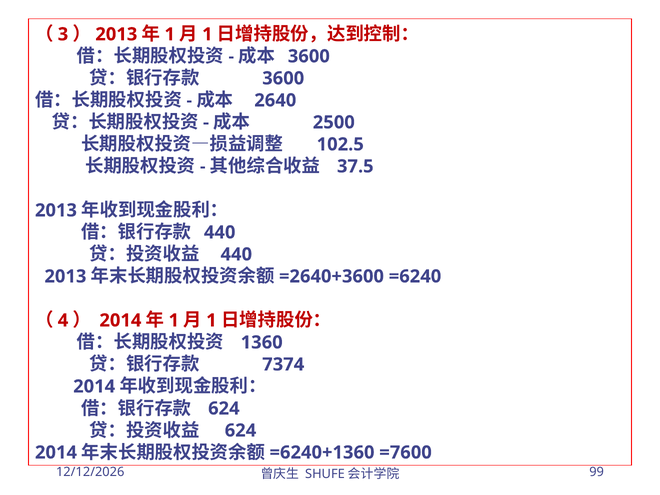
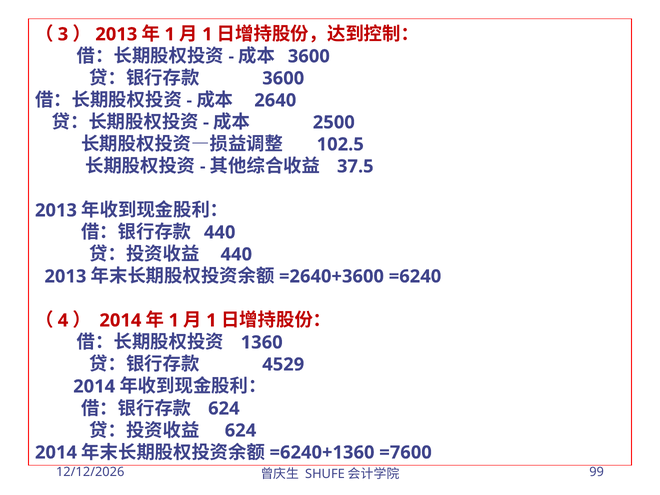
7374: 7374 -> 4529 (283, 364)
